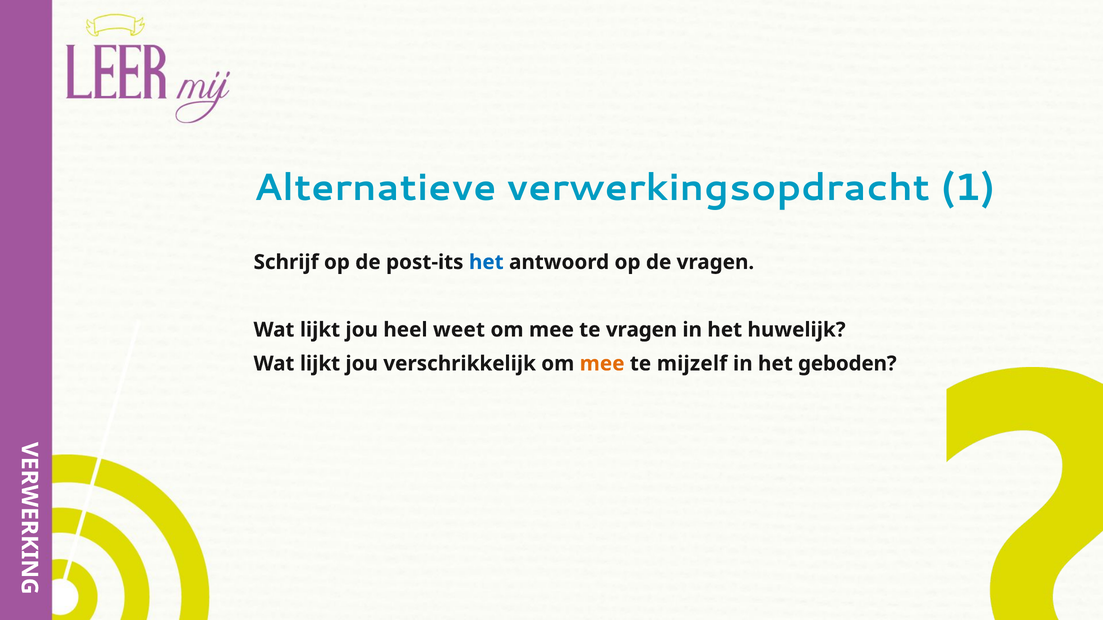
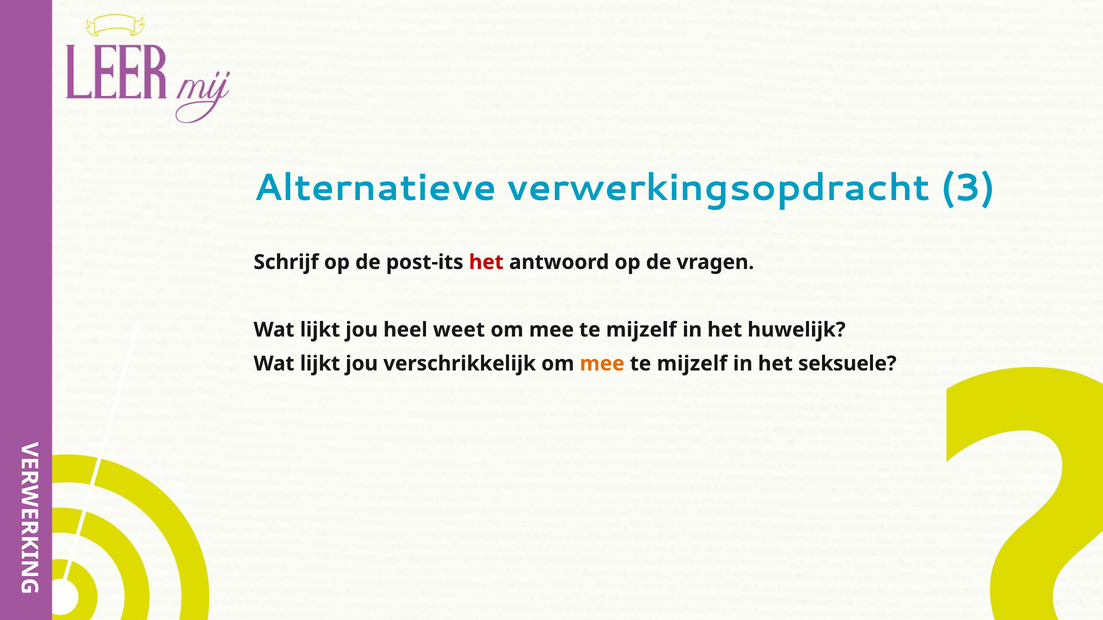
1: 1 -> 3 (968, 188)
het colour: blue -> red (486, 262)
vragen: vragen -> mijzelf (641, 330)
geboden: geboden -> seksuele (847, 364)
